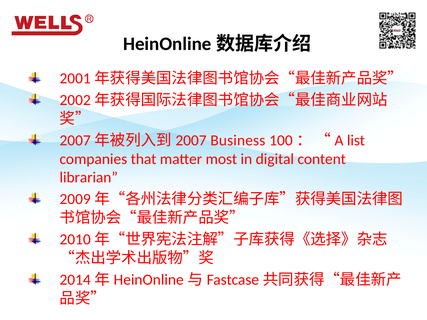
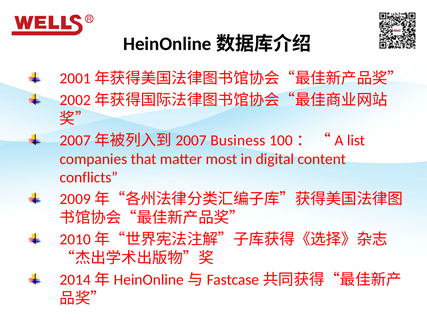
librarian: librarian -> conflicts (89, 178)
